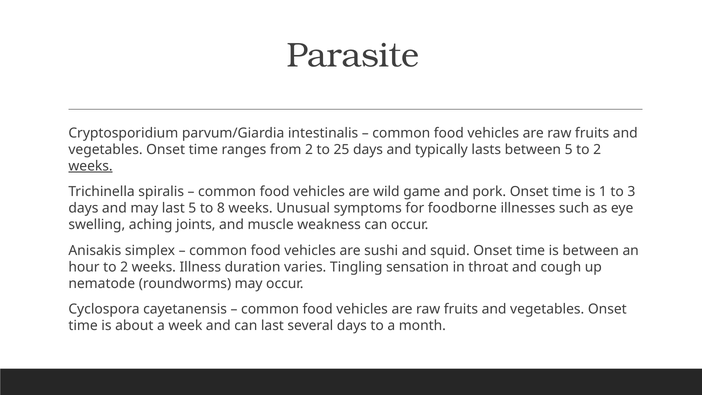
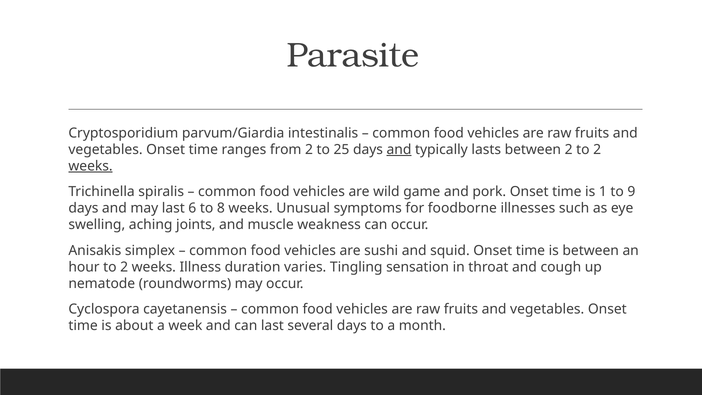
and underline: none -> present (399, 150)
between 5: 5 -> 2 (569, 150)
3: 3 -> 9 (631, 192)
last 5: 5 -> 6 (192, 208)
